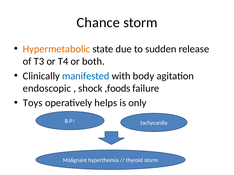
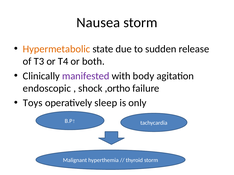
Chance: Chance -> Nausea (98, 23)
manifested colour: blue -> purple (86, 76)
,foods: ,foods -> ,ortho (118, 89)
helps: helps -> sleep (106, 103)
